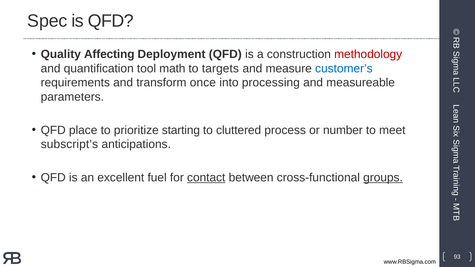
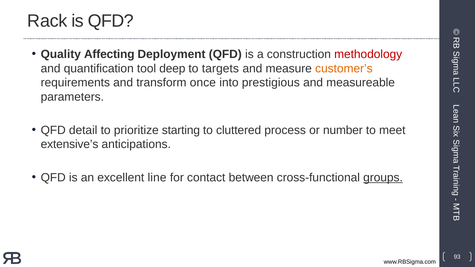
Spec: Spec -> Rack (47, 21)
math: math -> deep (172, 69)
customer’s colour: blue -> orange (344, 69)
processing: processing -> prestigious (271, 83)
place: place -> detail (83, 130)
subscript’s: subscript’s -> extensive’s (70, 145)
fuel: fuel -> line (157, 178)
contact underline: present -> none (206, 178)
